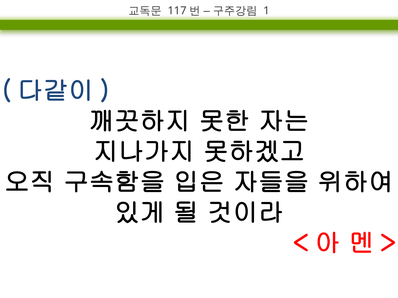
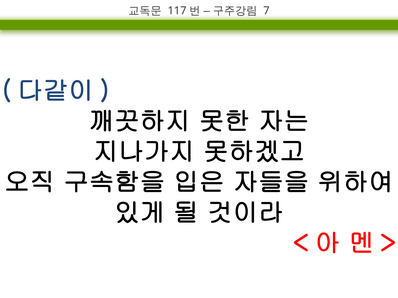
1: 1 -> 7 (266, 11)
